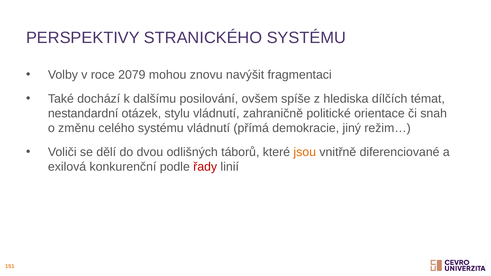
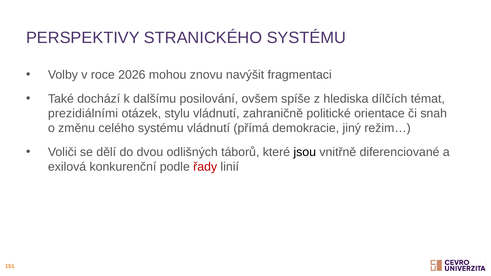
2079: 2079 -> 2026 (132, 75)
nestandardní: nestandardní -> prezidiálními (83, 114)
jsou colour: orange -> black (305, 152)
